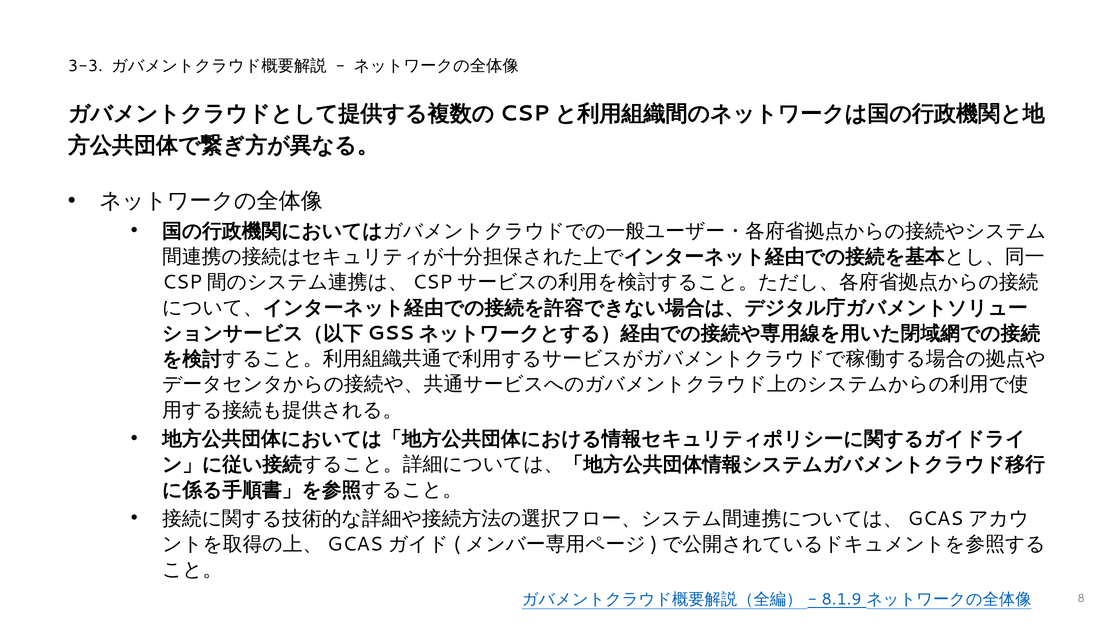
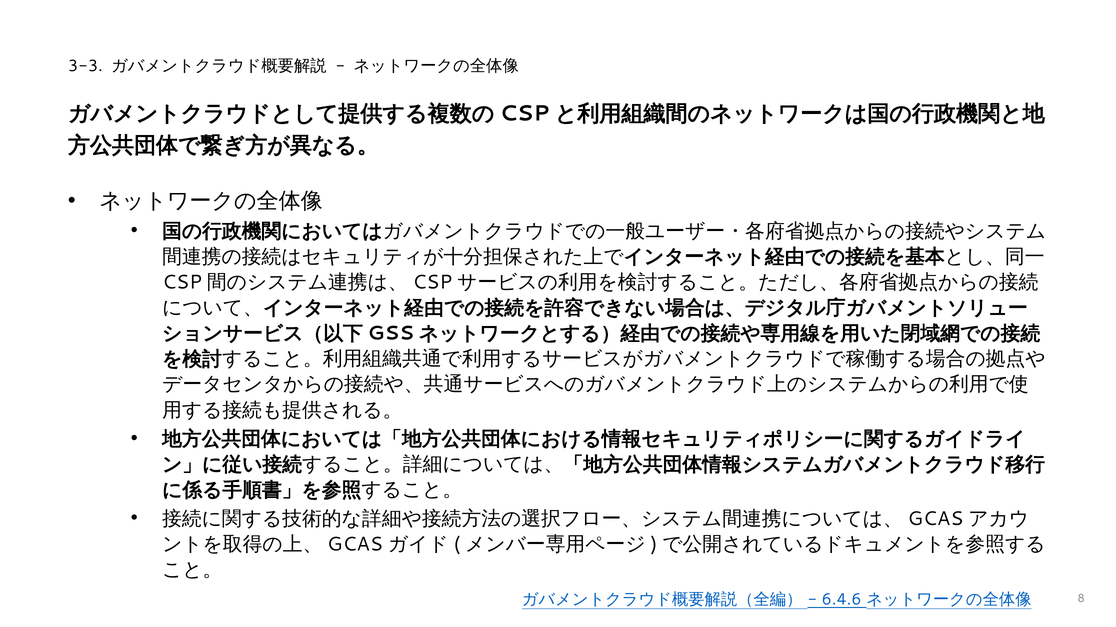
8.1.9: 8.1.9 -> 6.4.6 (842, 600)
